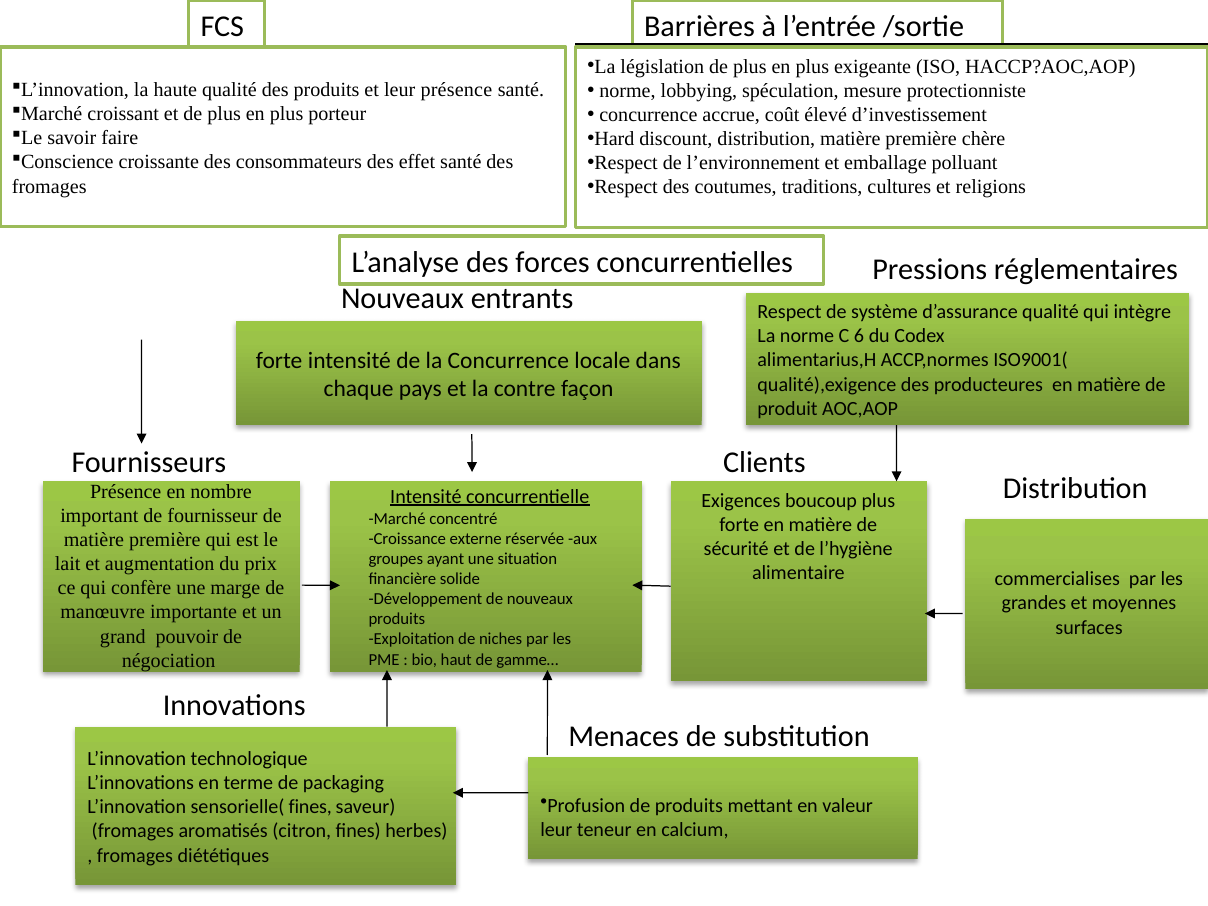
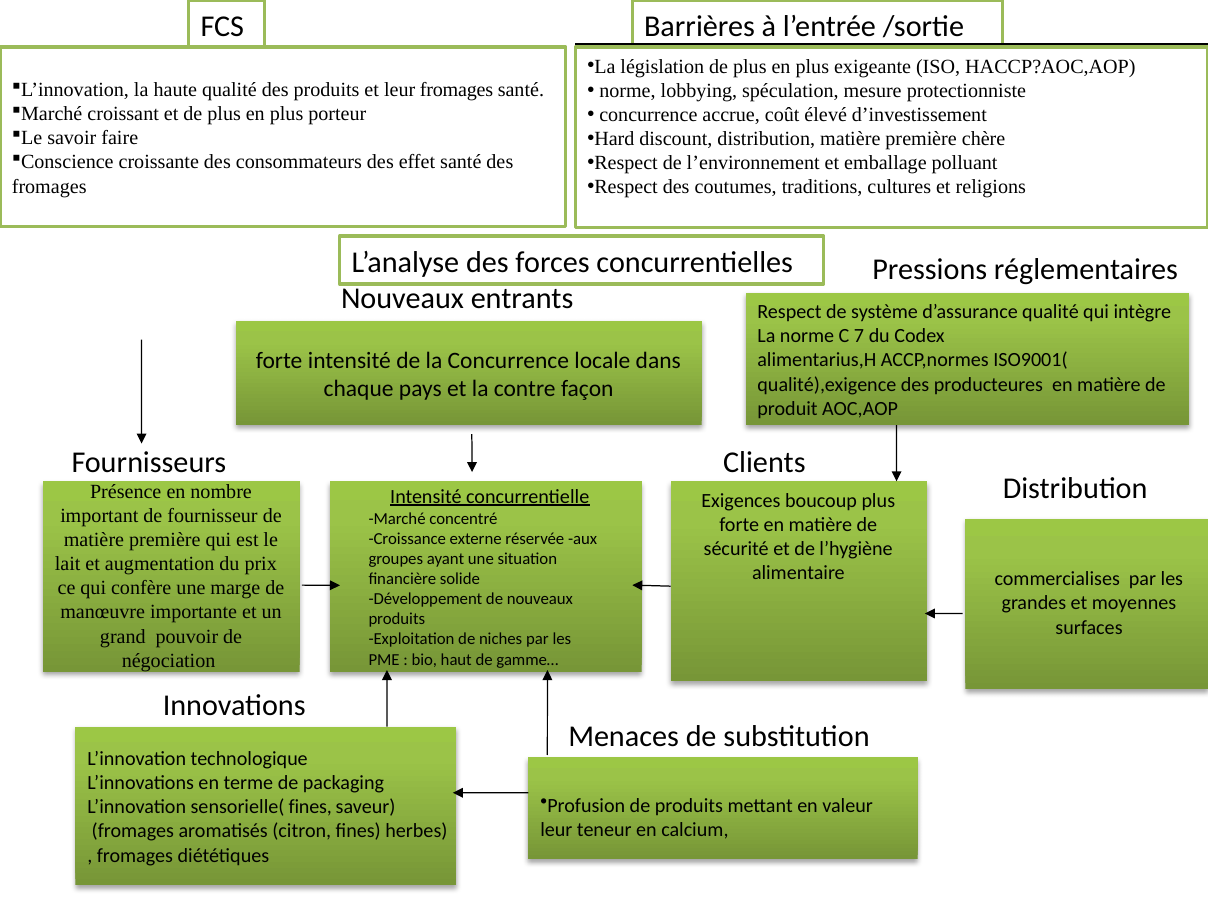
leur présence: présence -> fromages (457, 90)
6: 6 -> 7 (859, 336)
